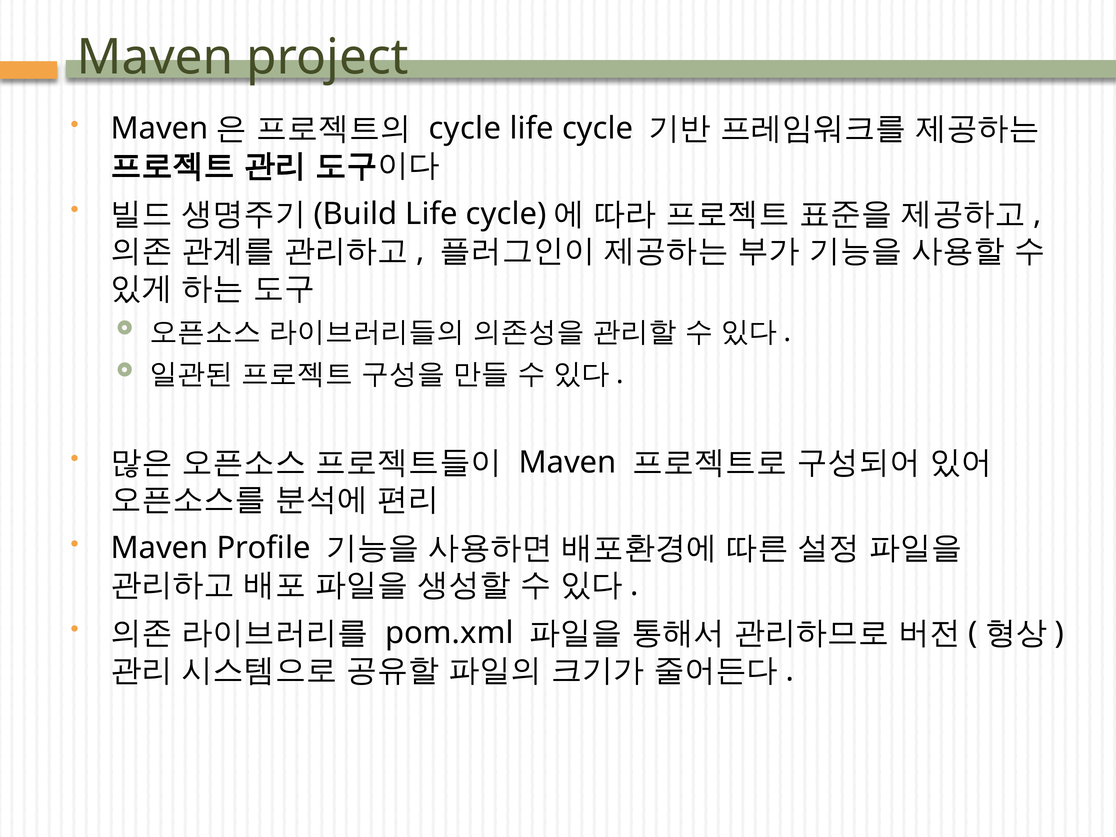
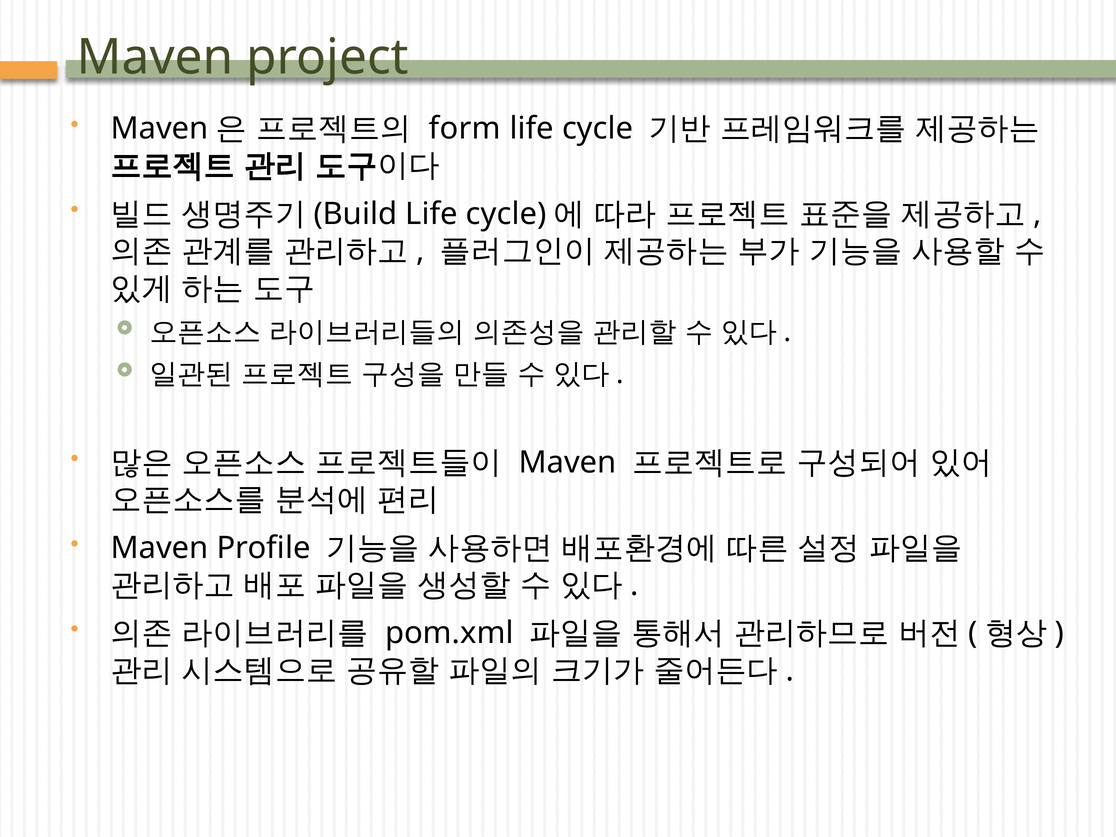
cycle: cycle -> form (465, 128)
